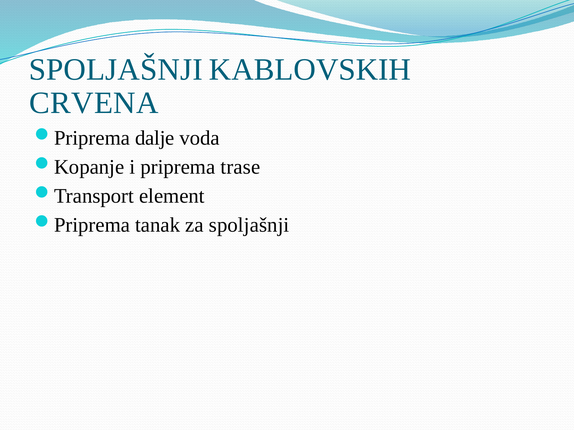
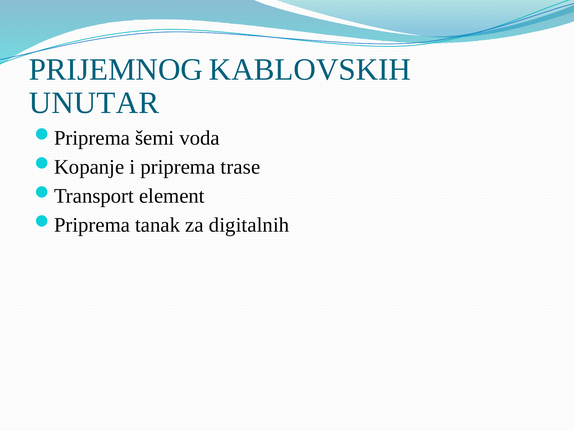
SPOLJAŠNJI: SPOLJAŠNJI -> PRIJEMNOG (116, 70)
CRVENA: CRVENA -> UNUTAR (94, 103)
dalje: dalje -> šemi (155, 138)
za spoljašnji: spoljašnji -> digitalnih (249, 225)
